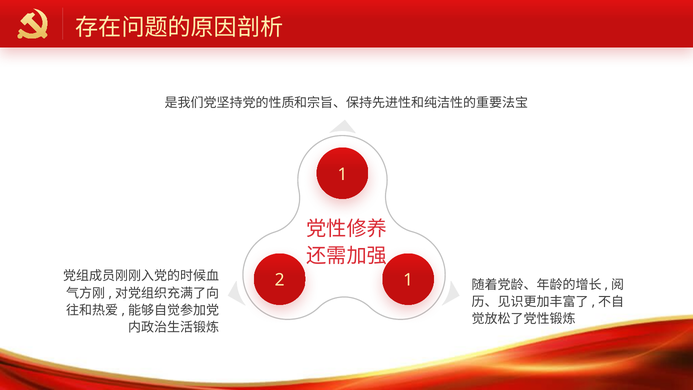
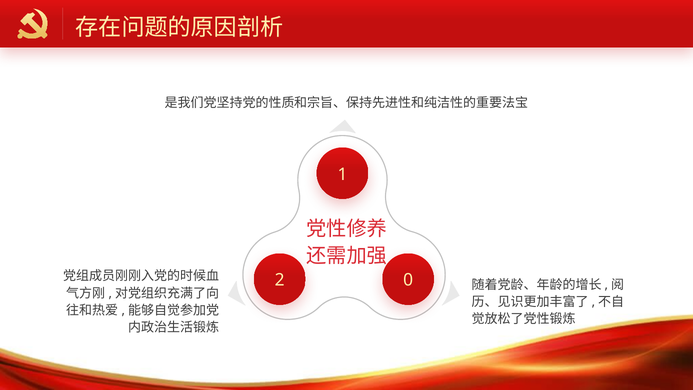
2 1: 1 -> 0 (408, 280)
